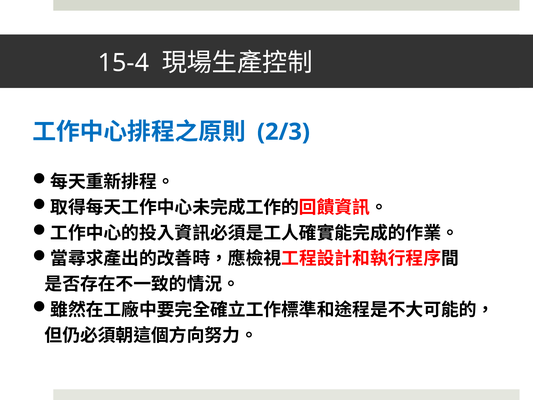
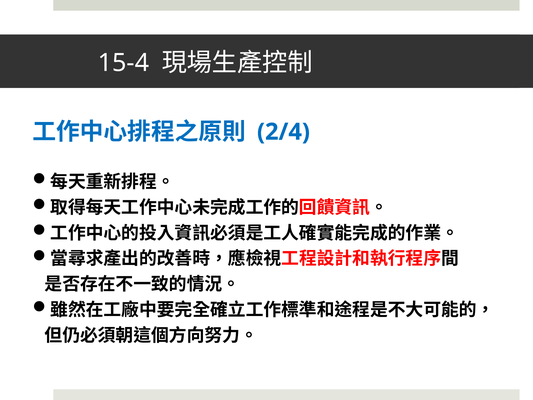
2/3: 2/3 -> 2/4 (283, 132)
